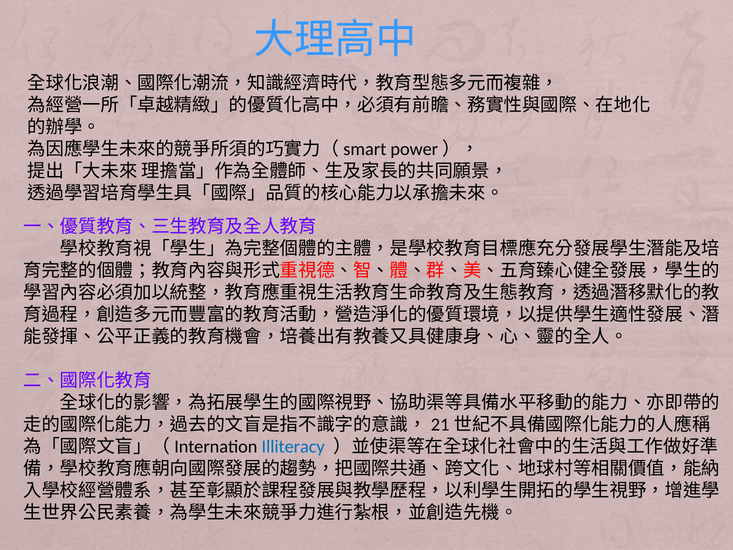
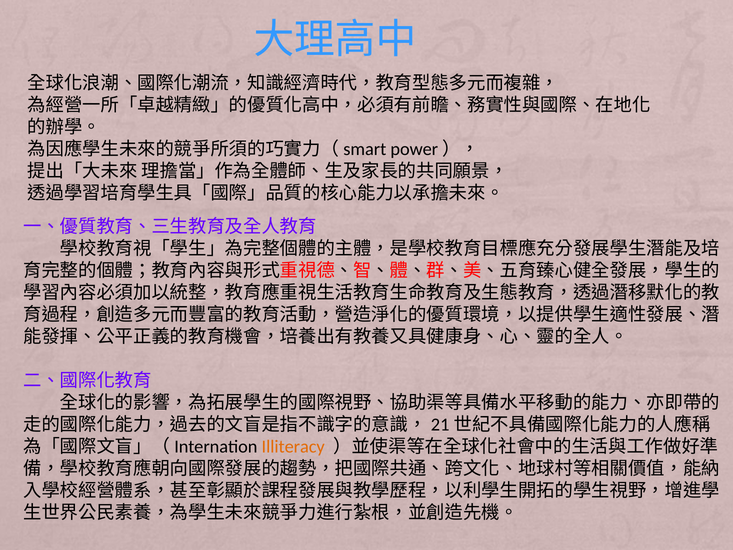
Illiteracy colour: blue -> orange (293, 447)
